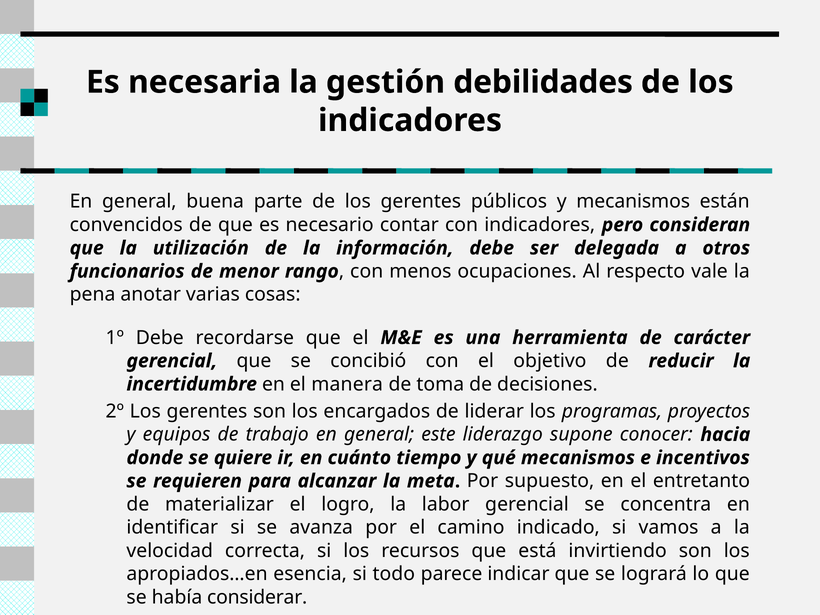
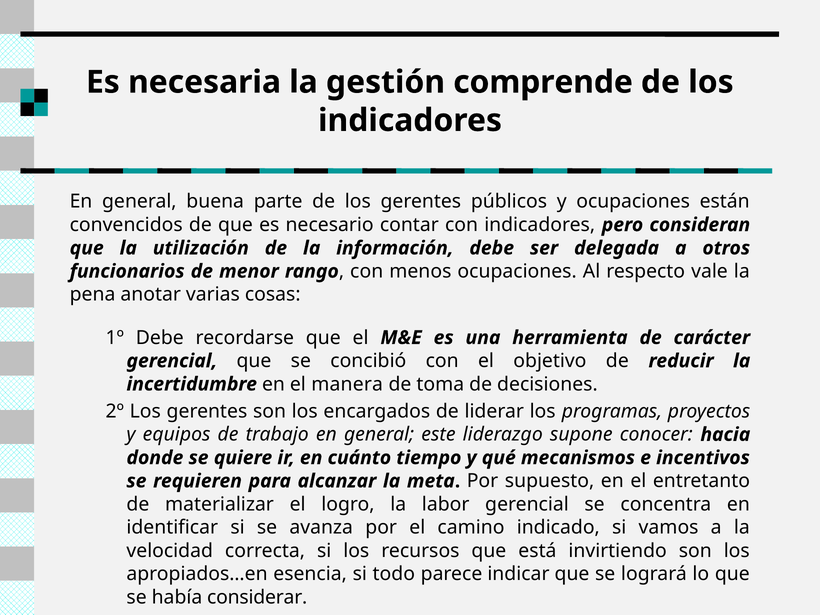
debilidades: debilidades -> comprende (543, 82)
y mecanismos: mecanismos -> ocupaciones (633, 202)
